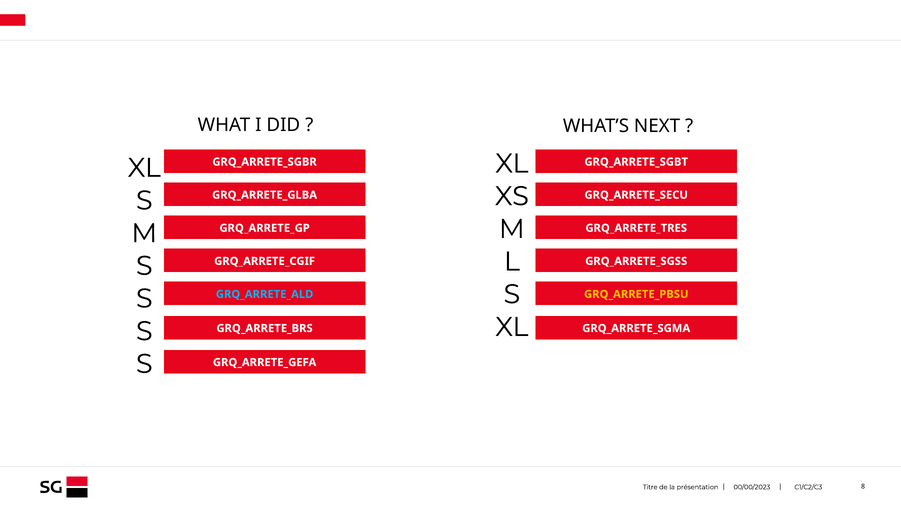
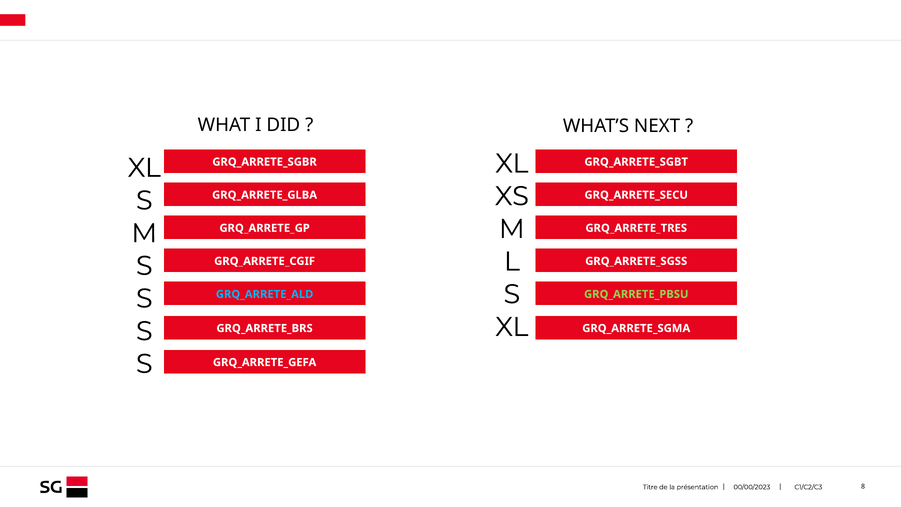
GRQ_ARRETE_PBSU colour: yellow -> light green (636, 294)
